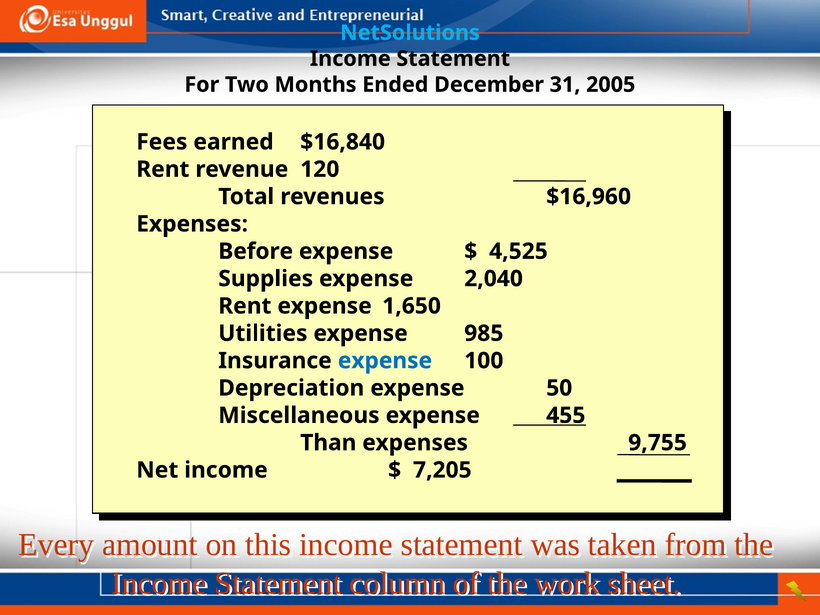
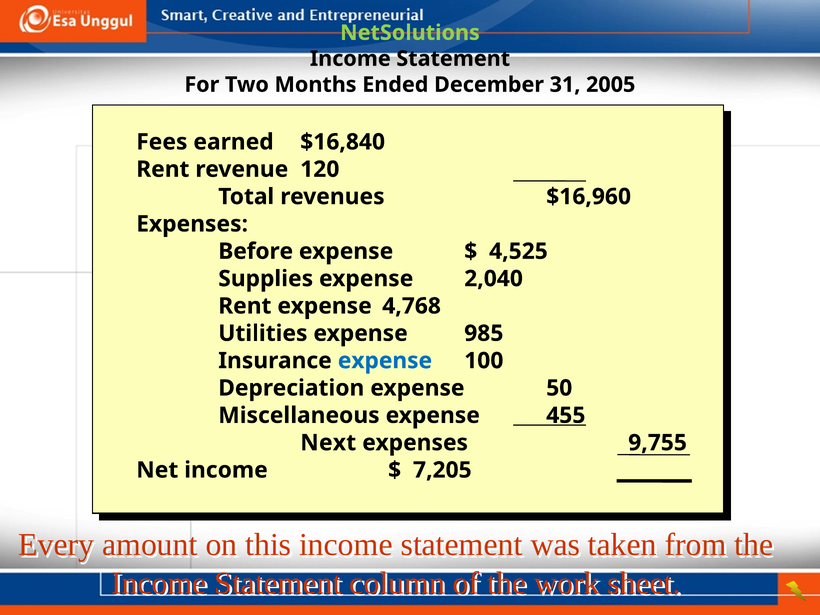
NetSolutions colour: light blue -> light green (410, 33)
1,650: 1,650 -> 4,768 (412, 306)
Than: Than -> Next (328, 443)
